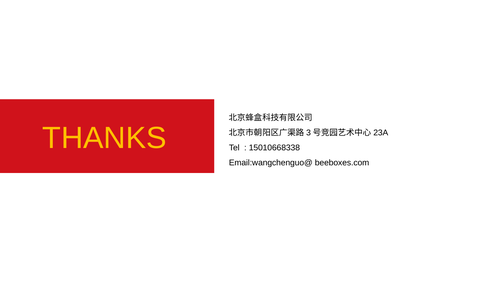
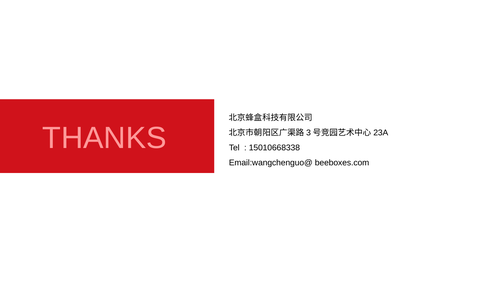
THANKS colour: yellow -> pink (104, 138)
